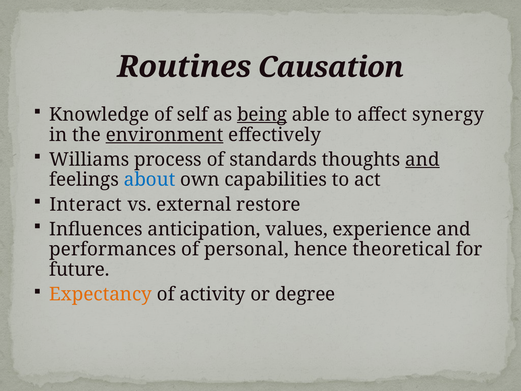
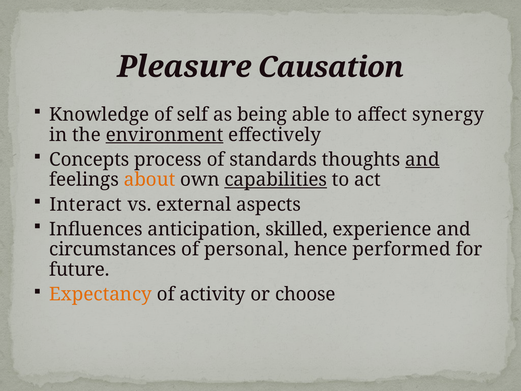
Routines: Routines -> Pleasure (184, 67)
being underline: present -> none (262, 114)
Williams: Williams -> Concepts (89, 159)
about colour: blue -> orange (150, 180)
capabilities underline: none -> present (276, 180)
restore: restore -> aspects (269, 204)
values: values -> skilled (297, 229)
performances: performances -> circumstances (113, 249)
theoretical: theoretical -> performed (402, 249)
degree: degree -> choose (305, 294)
